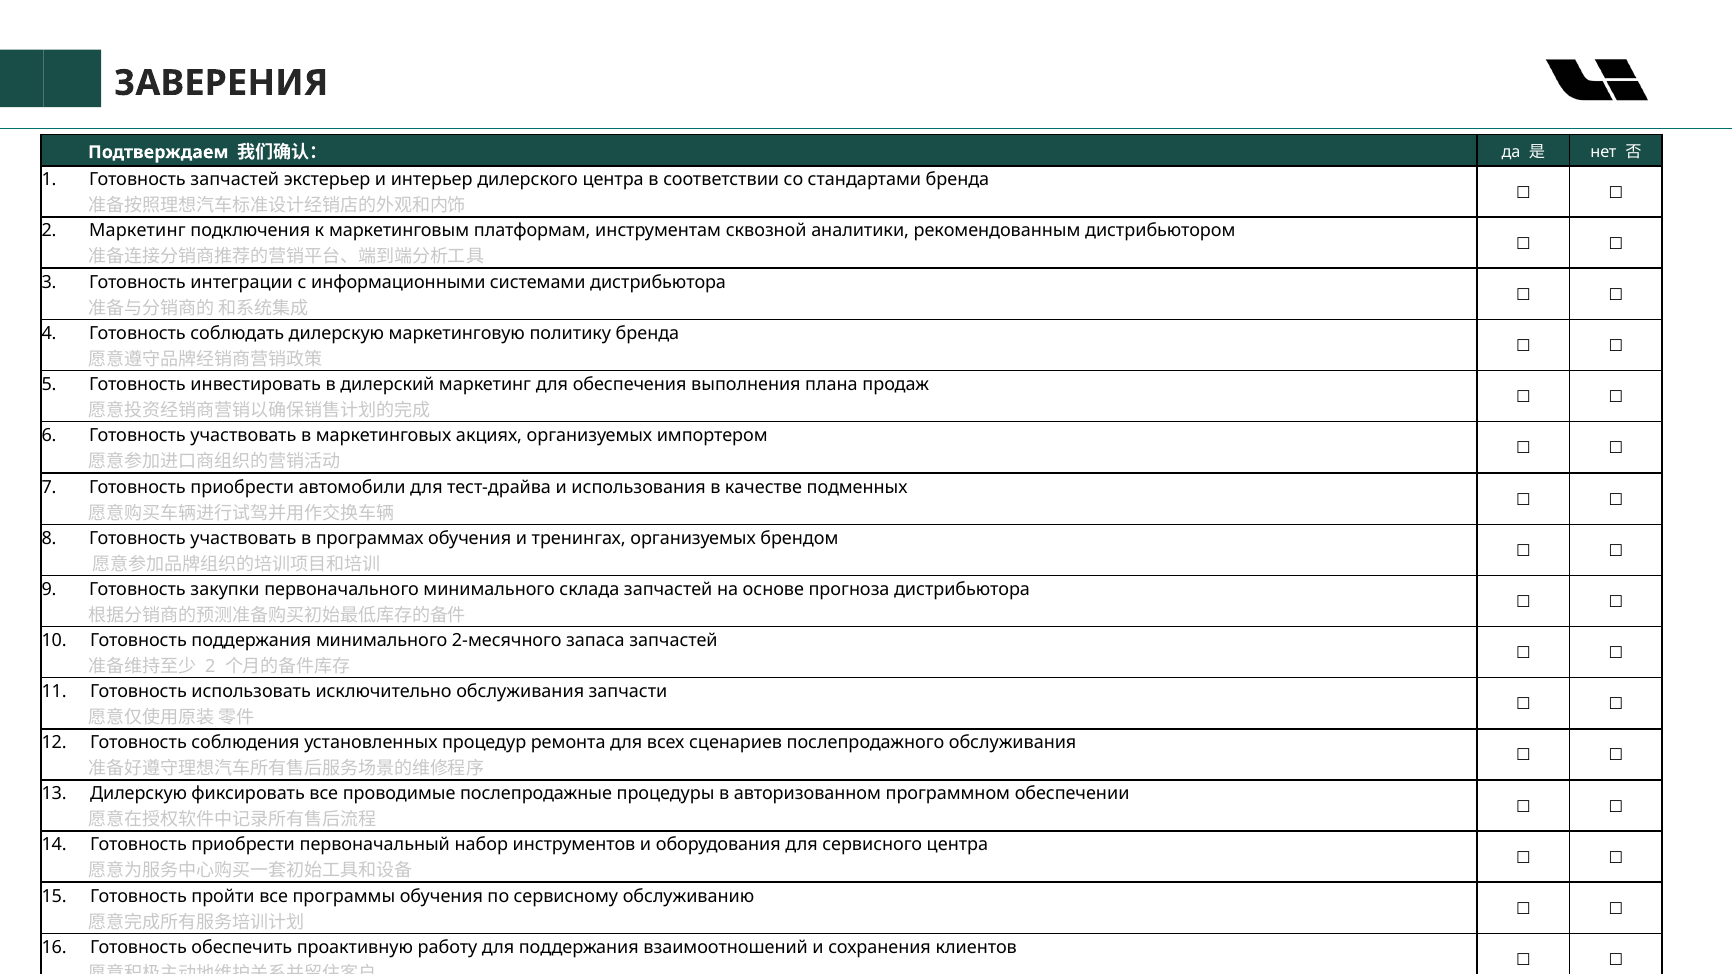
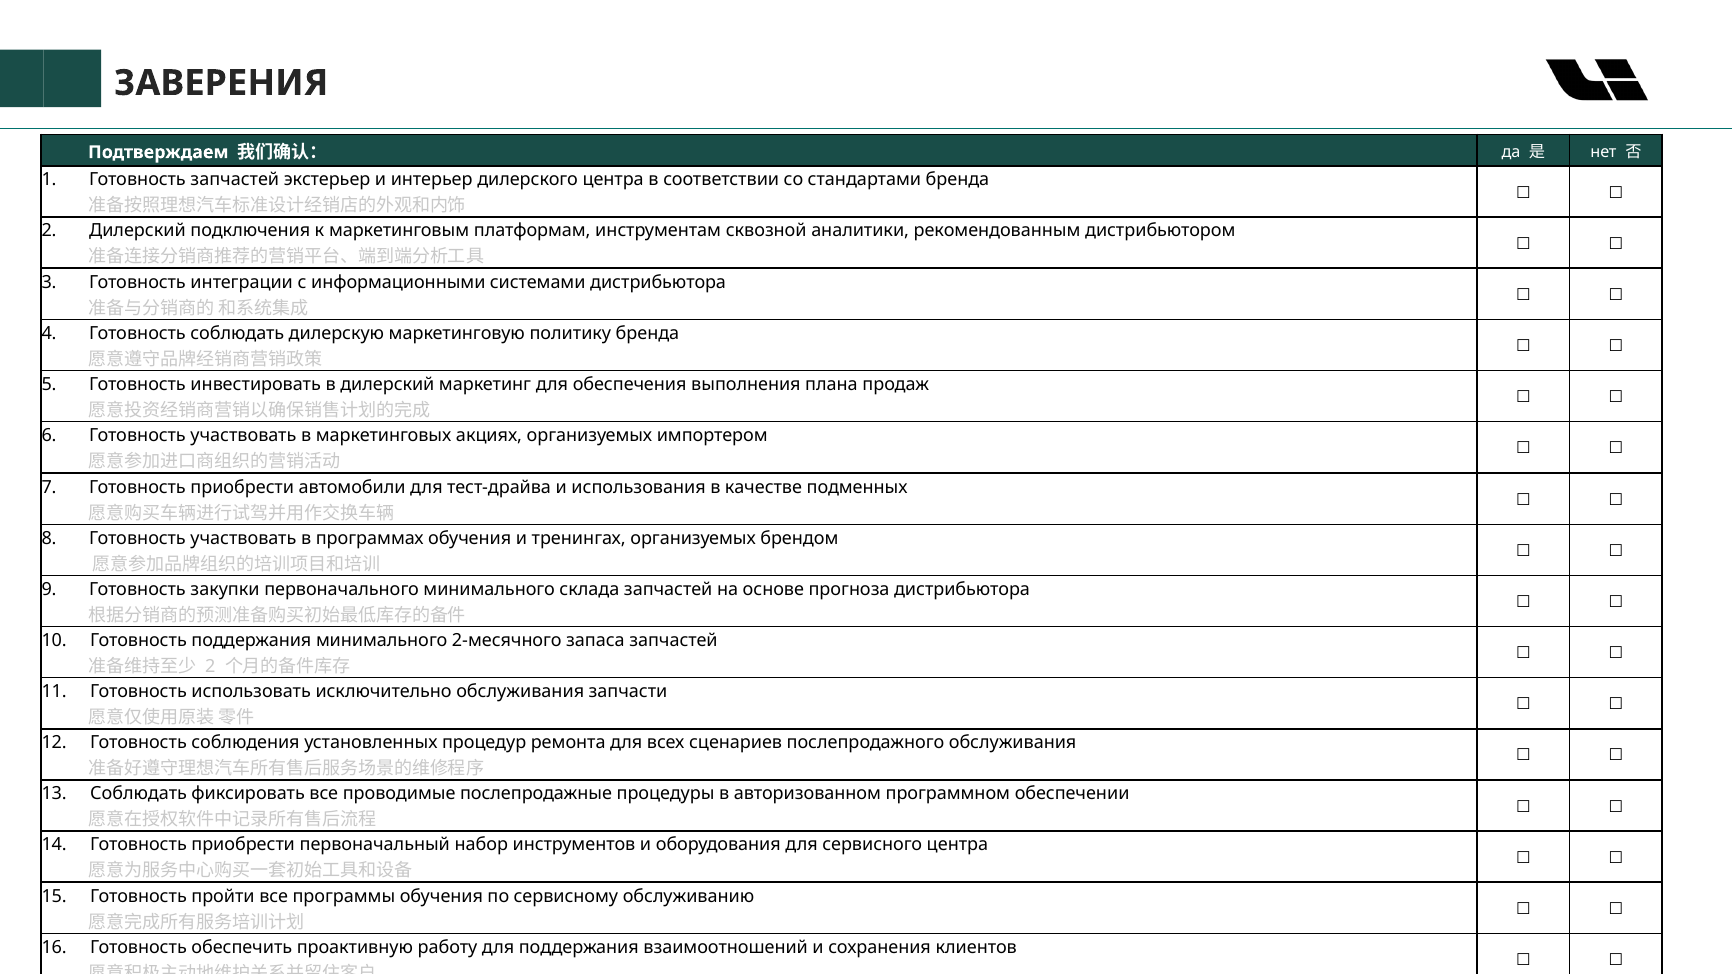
2 Маркетинг: Маркетинг -> Дилерский (137, 231)
13 Дилерскую: Дилерскую -> Соблюдать (139, 794)
